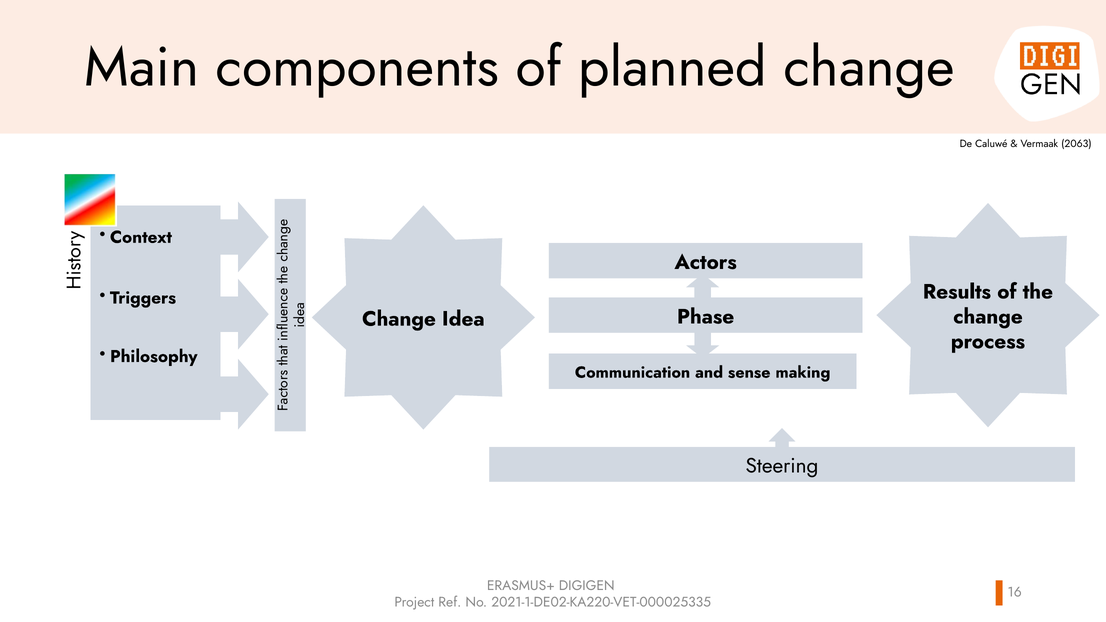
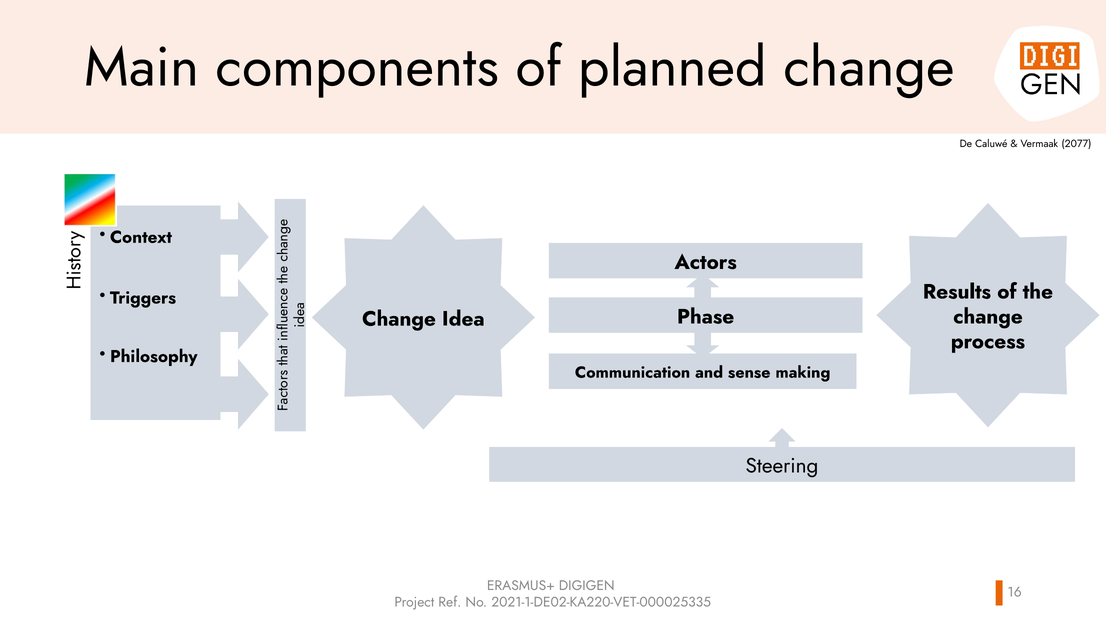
2063: 2063 -> 2077 (1076, 144)
